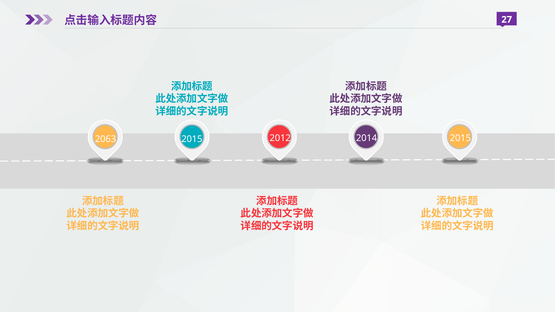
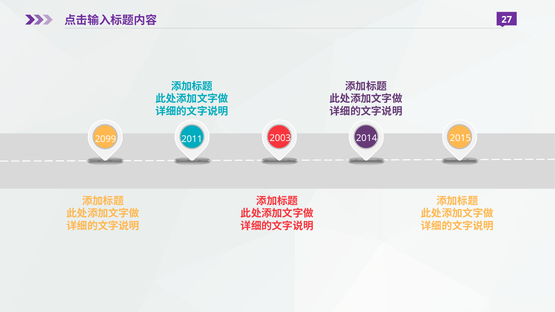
2012: 2012 -> 2003 (280, 138)
2063: 2063 -> 2099 (106, 139)
2015: 2015 -> 2011 (192, 139)
